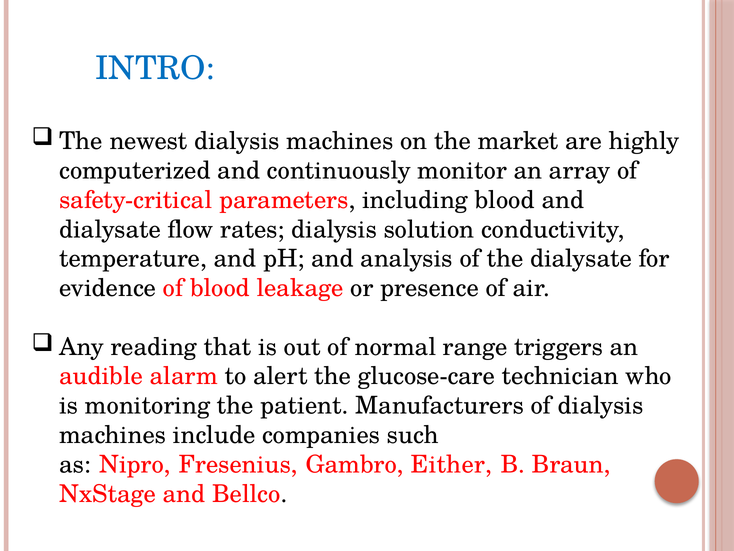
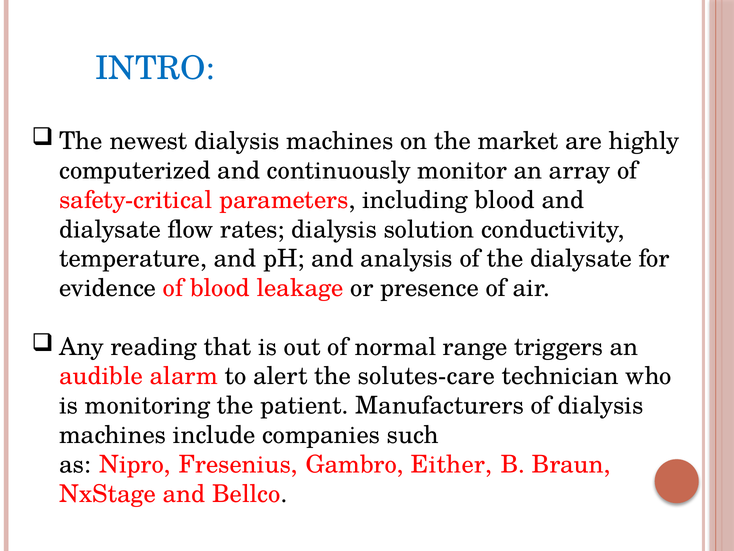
glucose-care: glucose-care -> solutes-care (426, 376)
